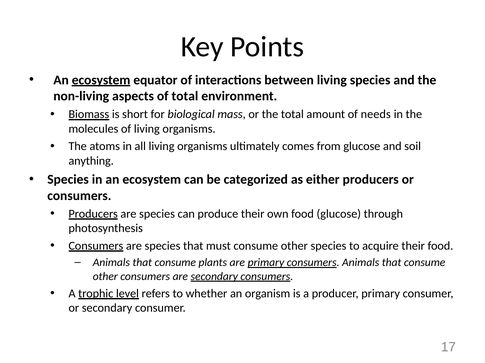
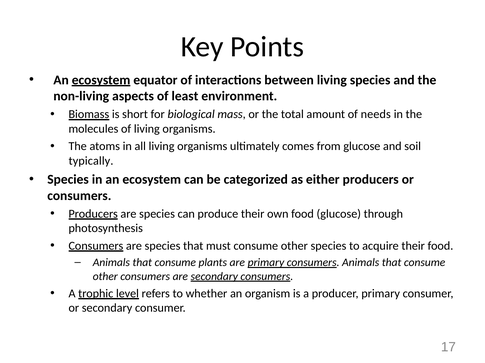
of total: total -> least (185, 96)
anything: anything -> typically (91, 161)
